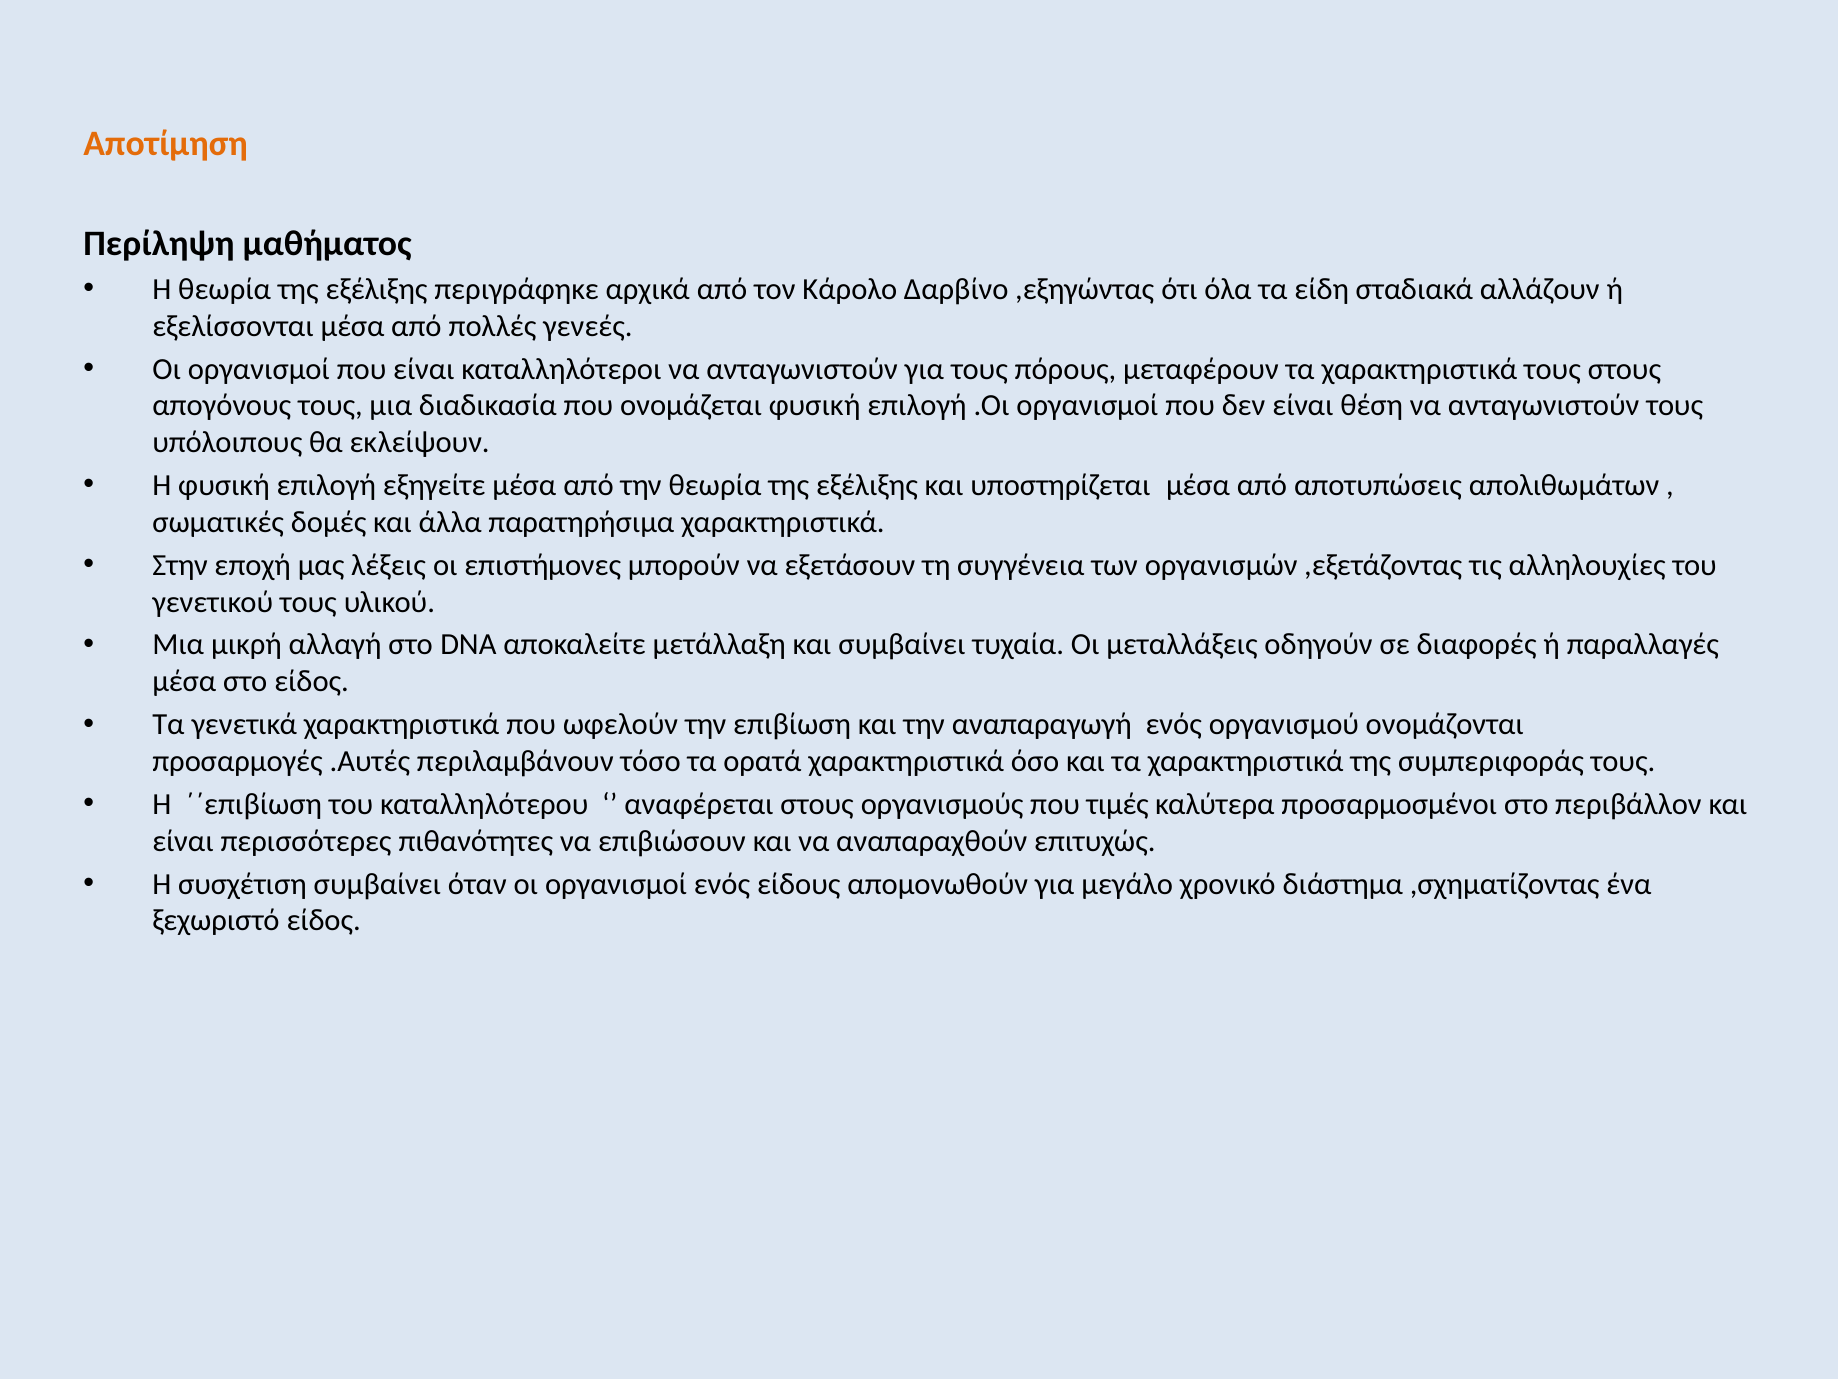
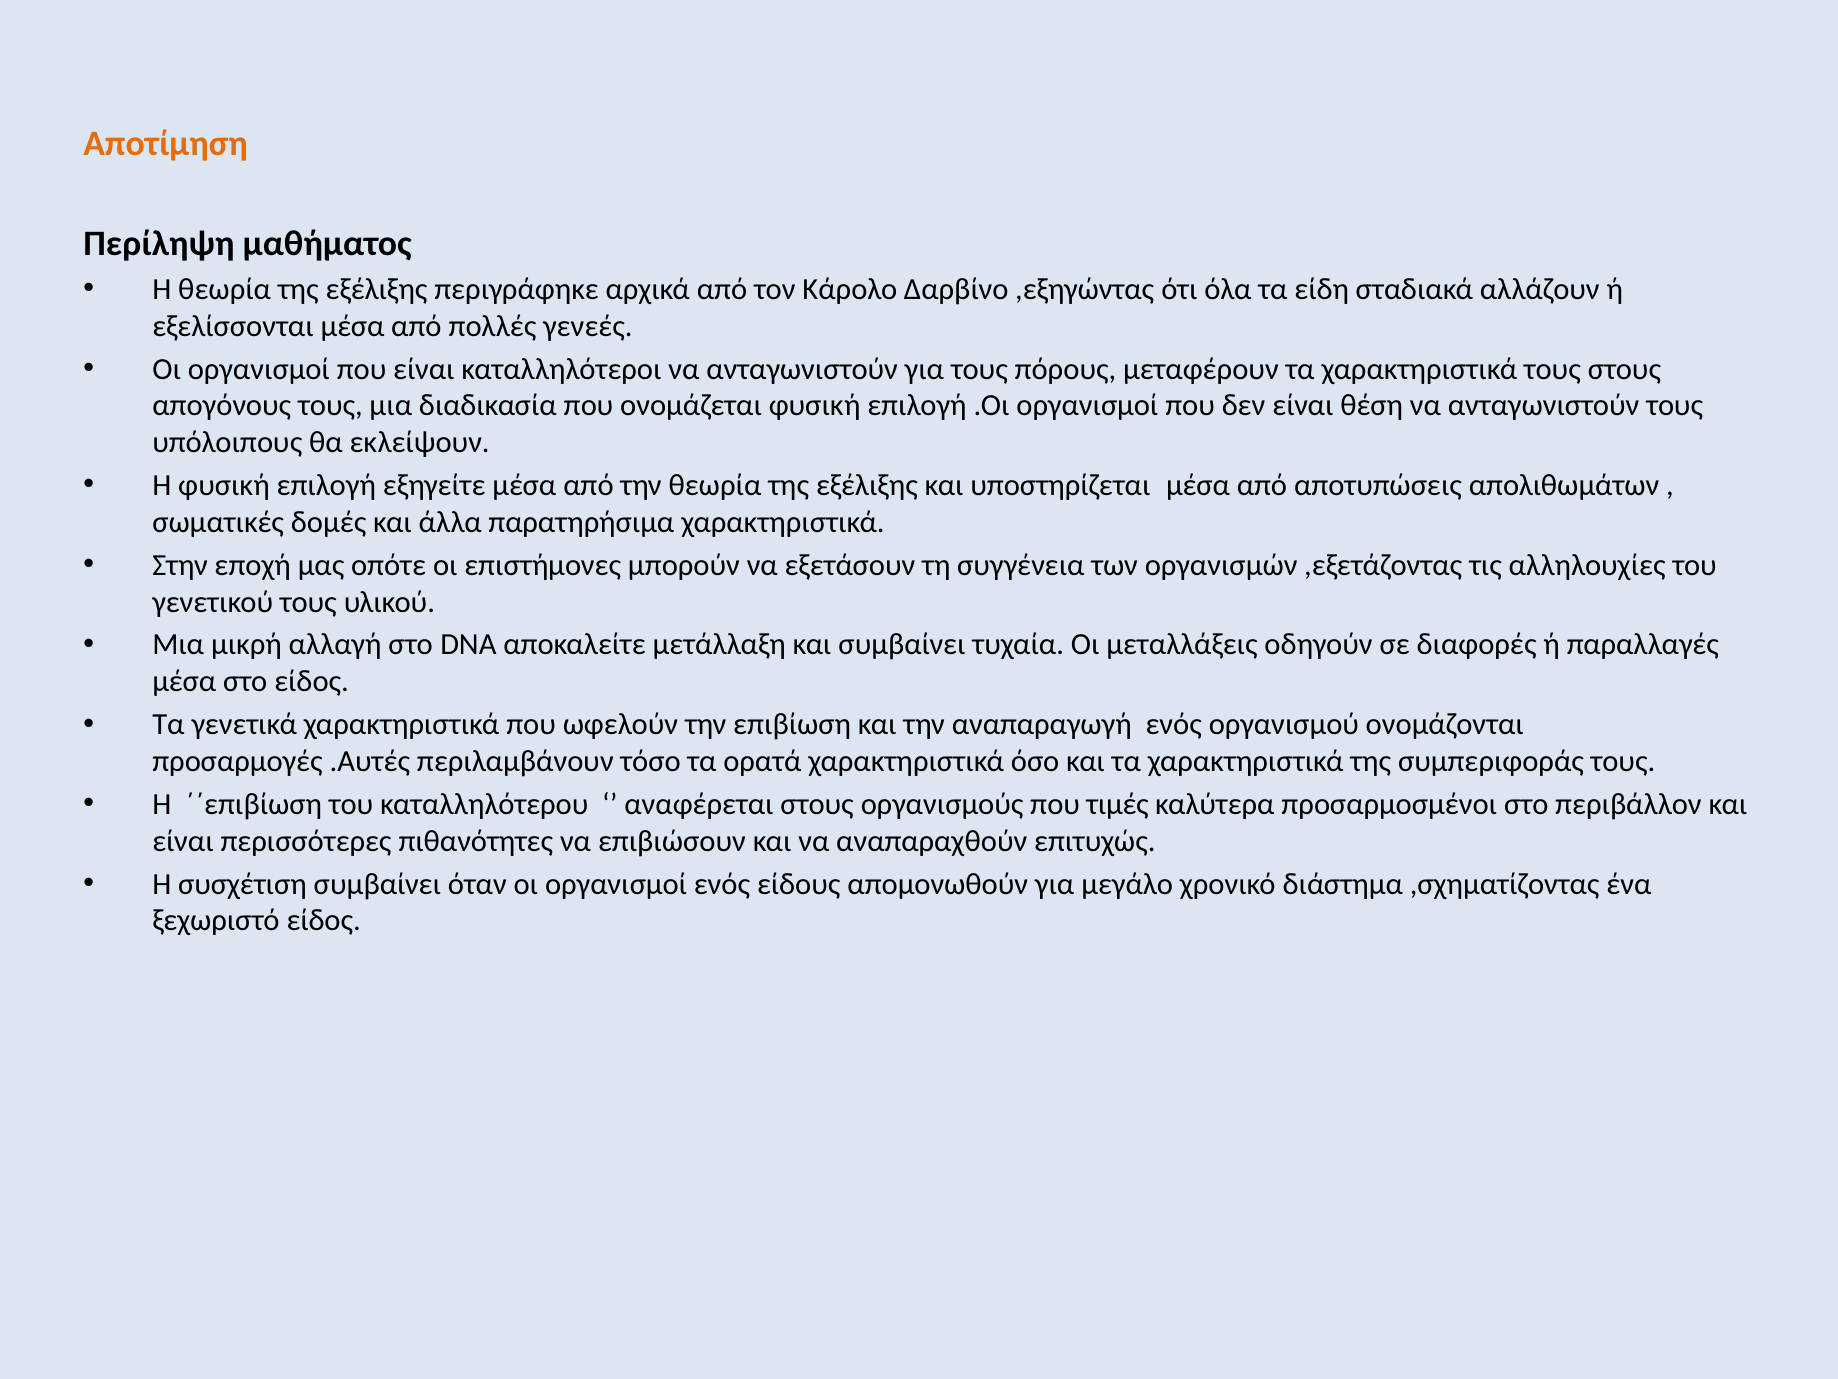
λέξεις: λέξεις -> οπότε (389, 565)
